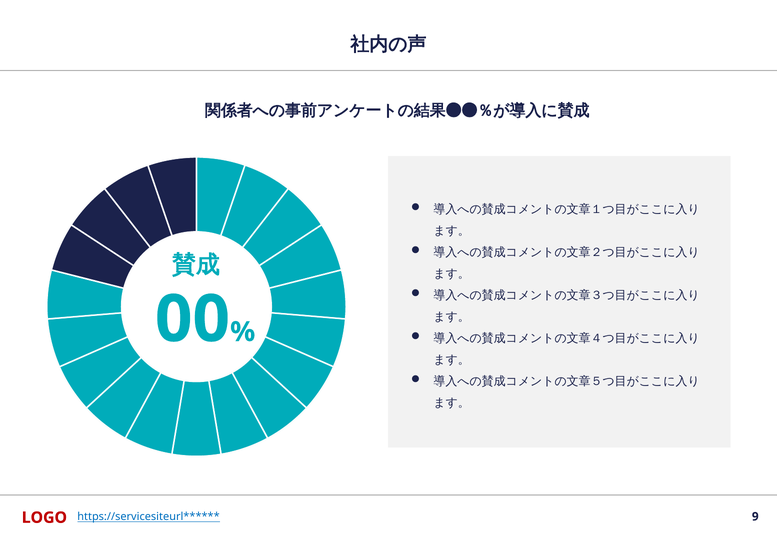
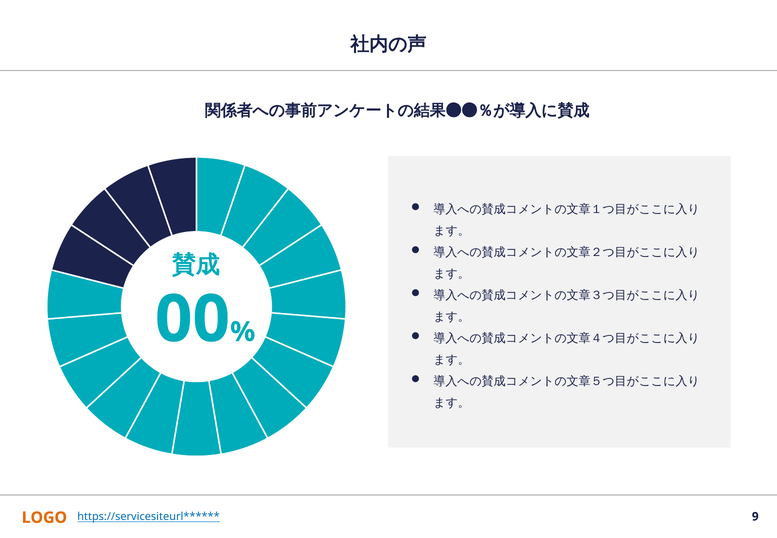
LOGO colour: red -> orange (44, 518)
